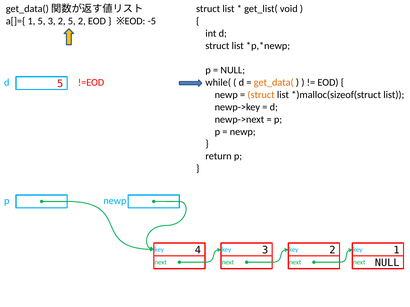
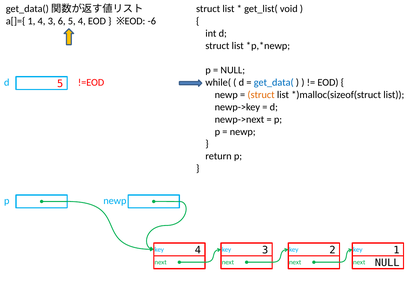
1 5: 5 -> 4 (42, 21)
3 2: 2 -> 6 (62, 21)
5 2: 2 -> 4 (82, 21)
-5: -5 -> -6 (152, 21)
get_data( colour: orange -> blue (274, 83)
